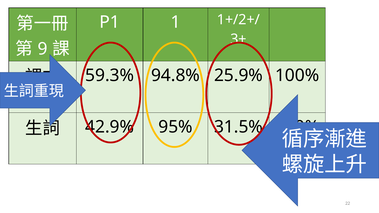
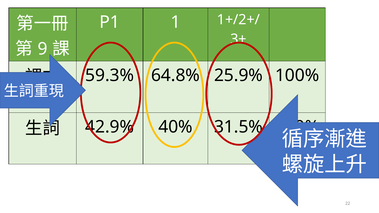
94.8%: 94.8% -> 64.8% (175, 75)
95%: 95% -> 40% (175, 127)
